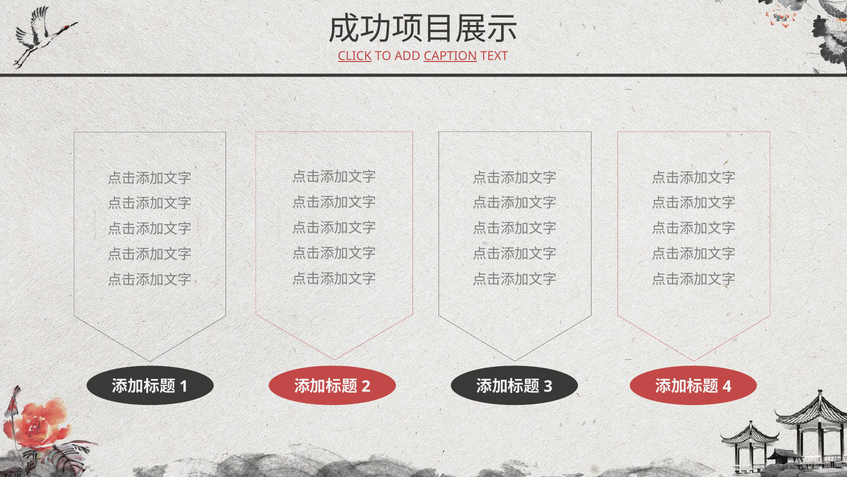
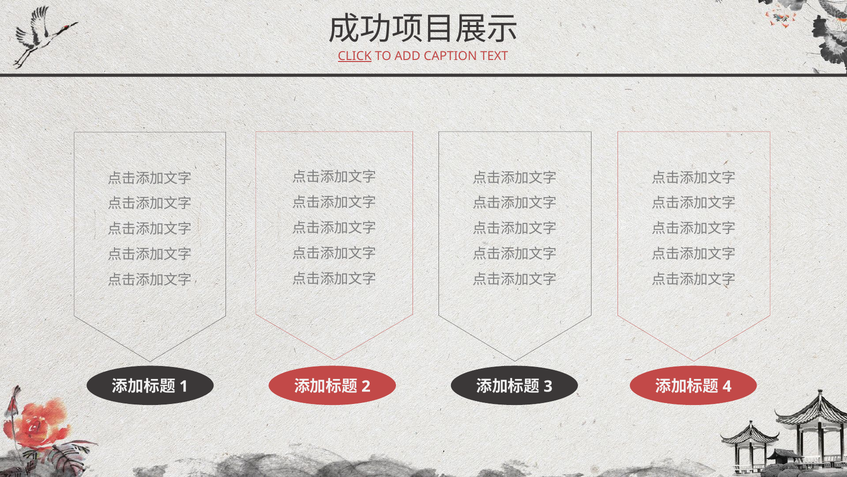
CAPTION underline: present -> none (450, 56)
